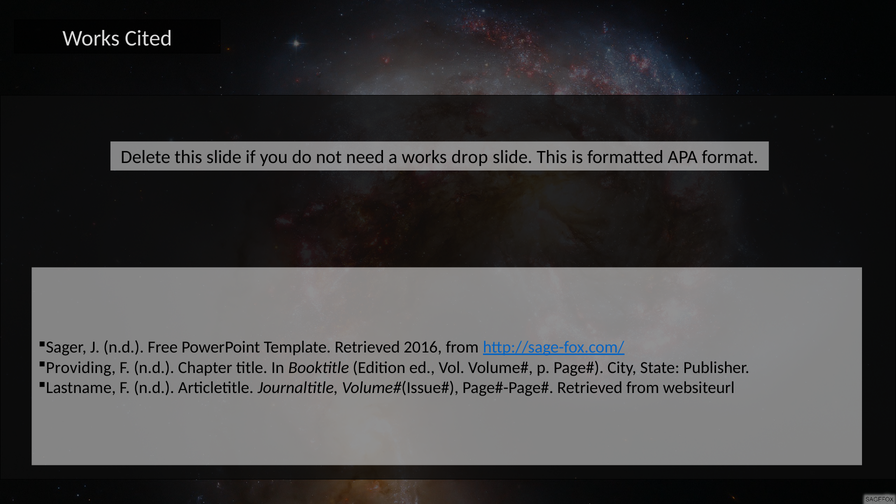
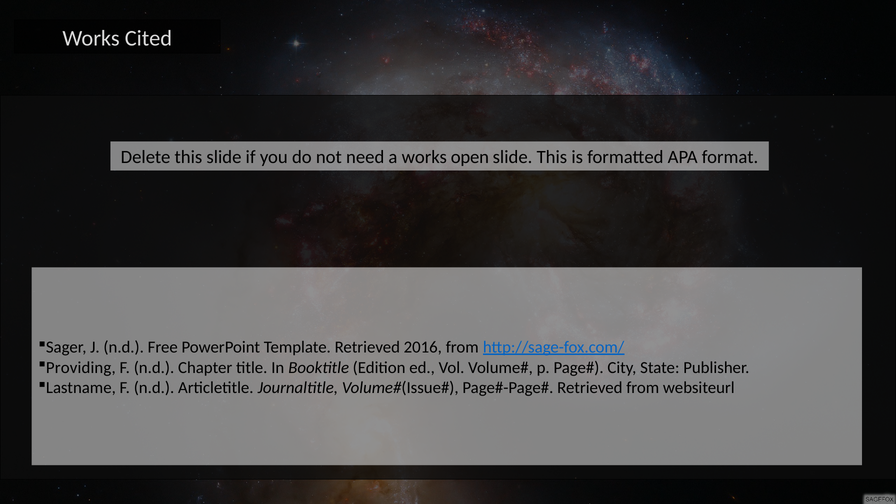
drop: drop -> open (470, 157)
